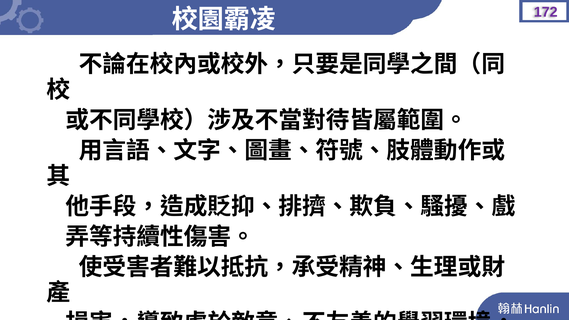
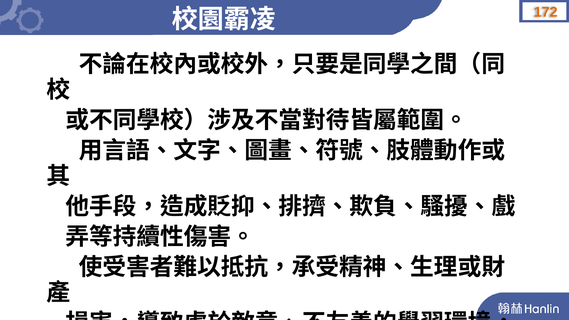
172 colour: purple -> orange (546, 12)
